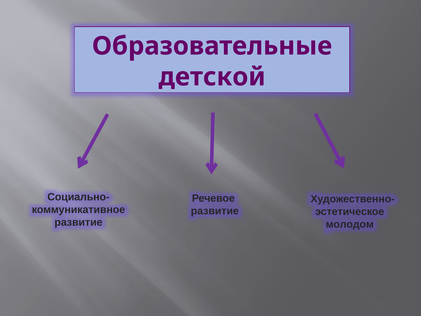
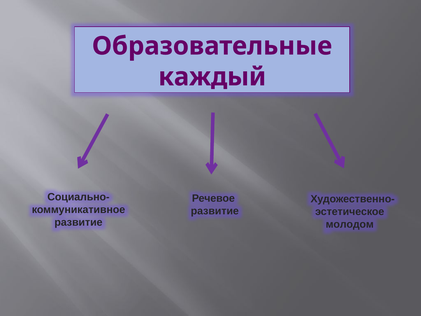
детской: детской -> каждый (212, 77)
